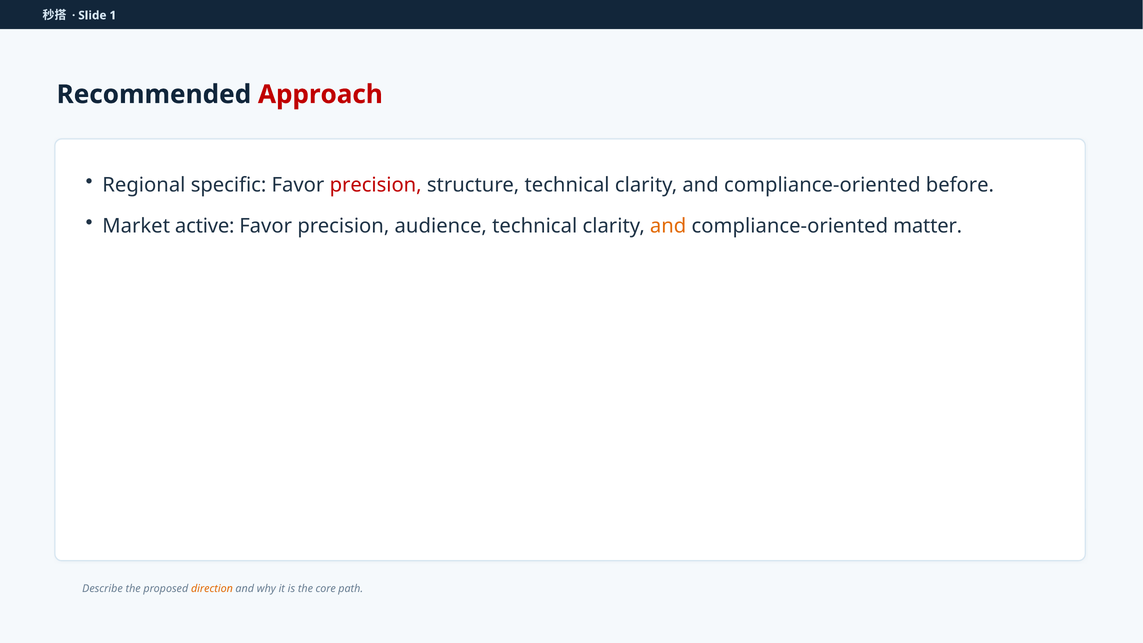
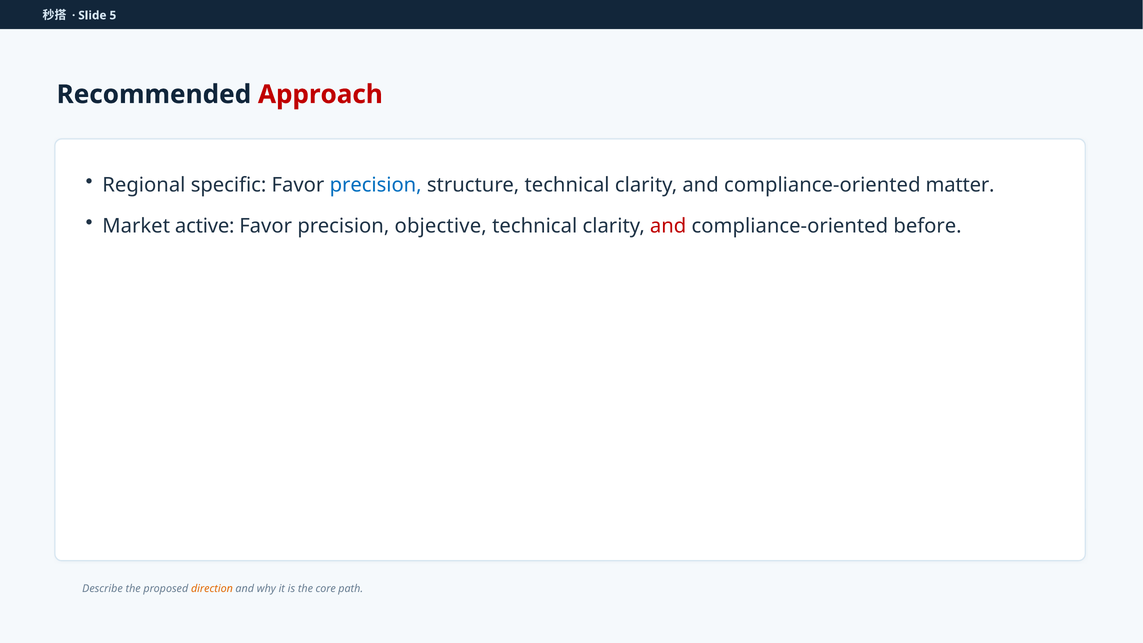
1: 1 -> 5 (113, 15)
precision colour: red -> blue (376, 185)
before: before -> matter (960, 185)
audience: audience -> objective (441, 226)
and colour: orange -> red (668, 226)
matter: matter -> before (928, 226)
